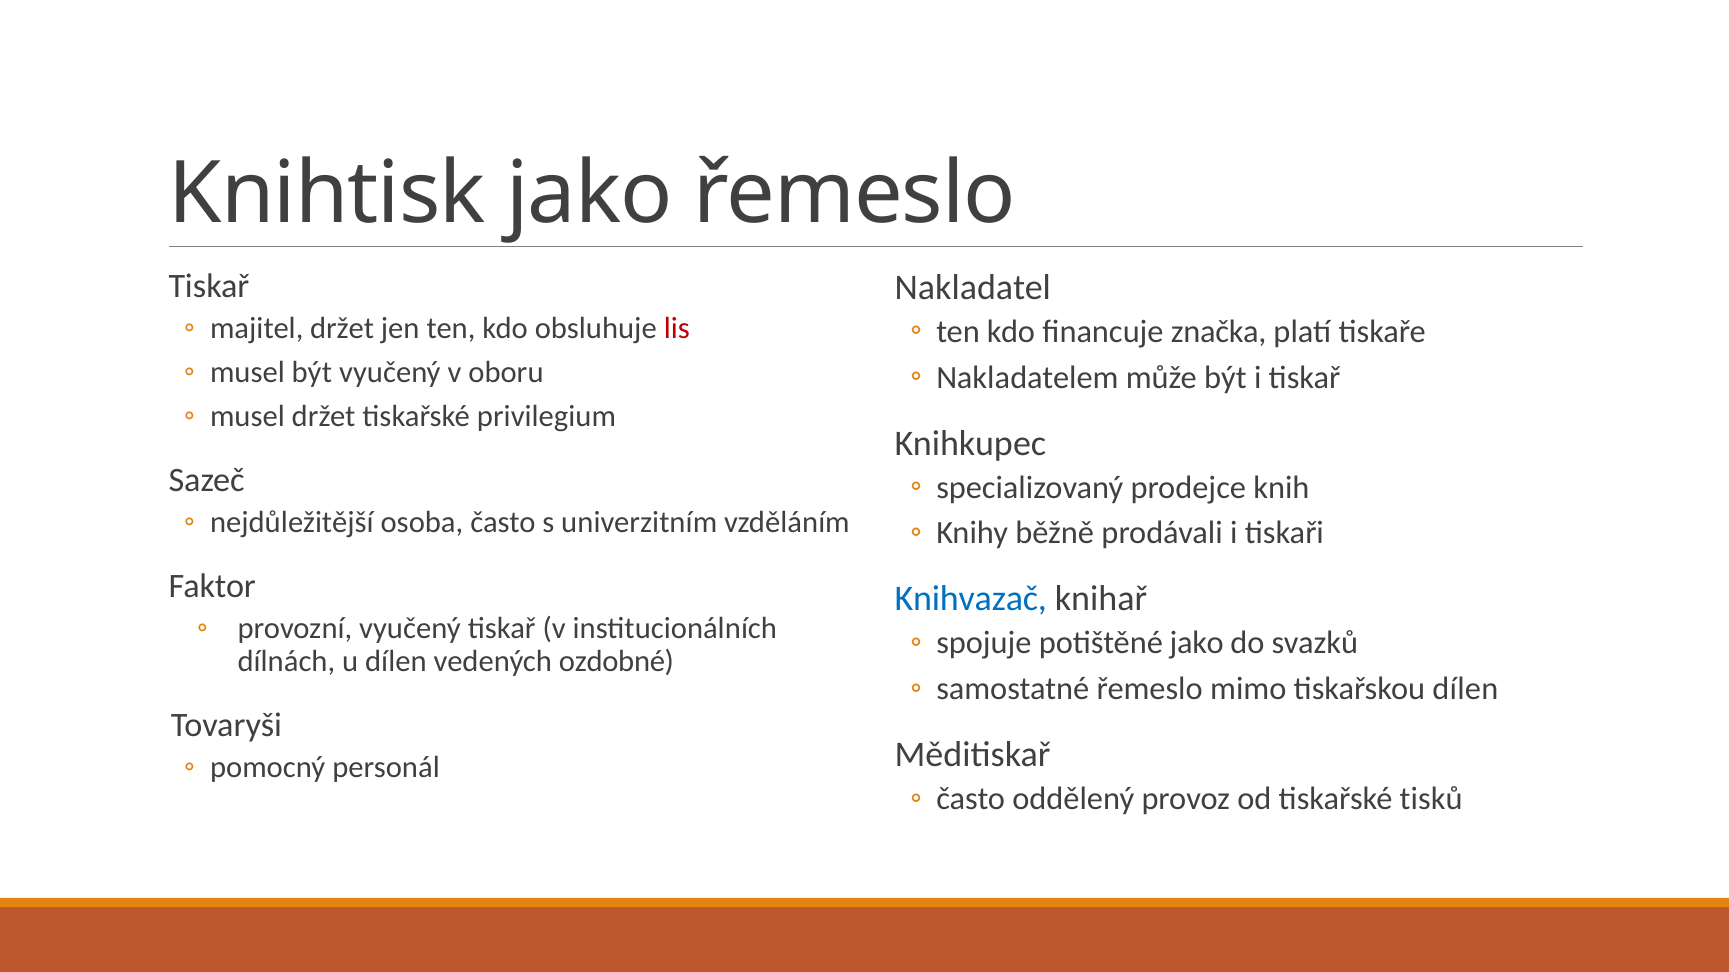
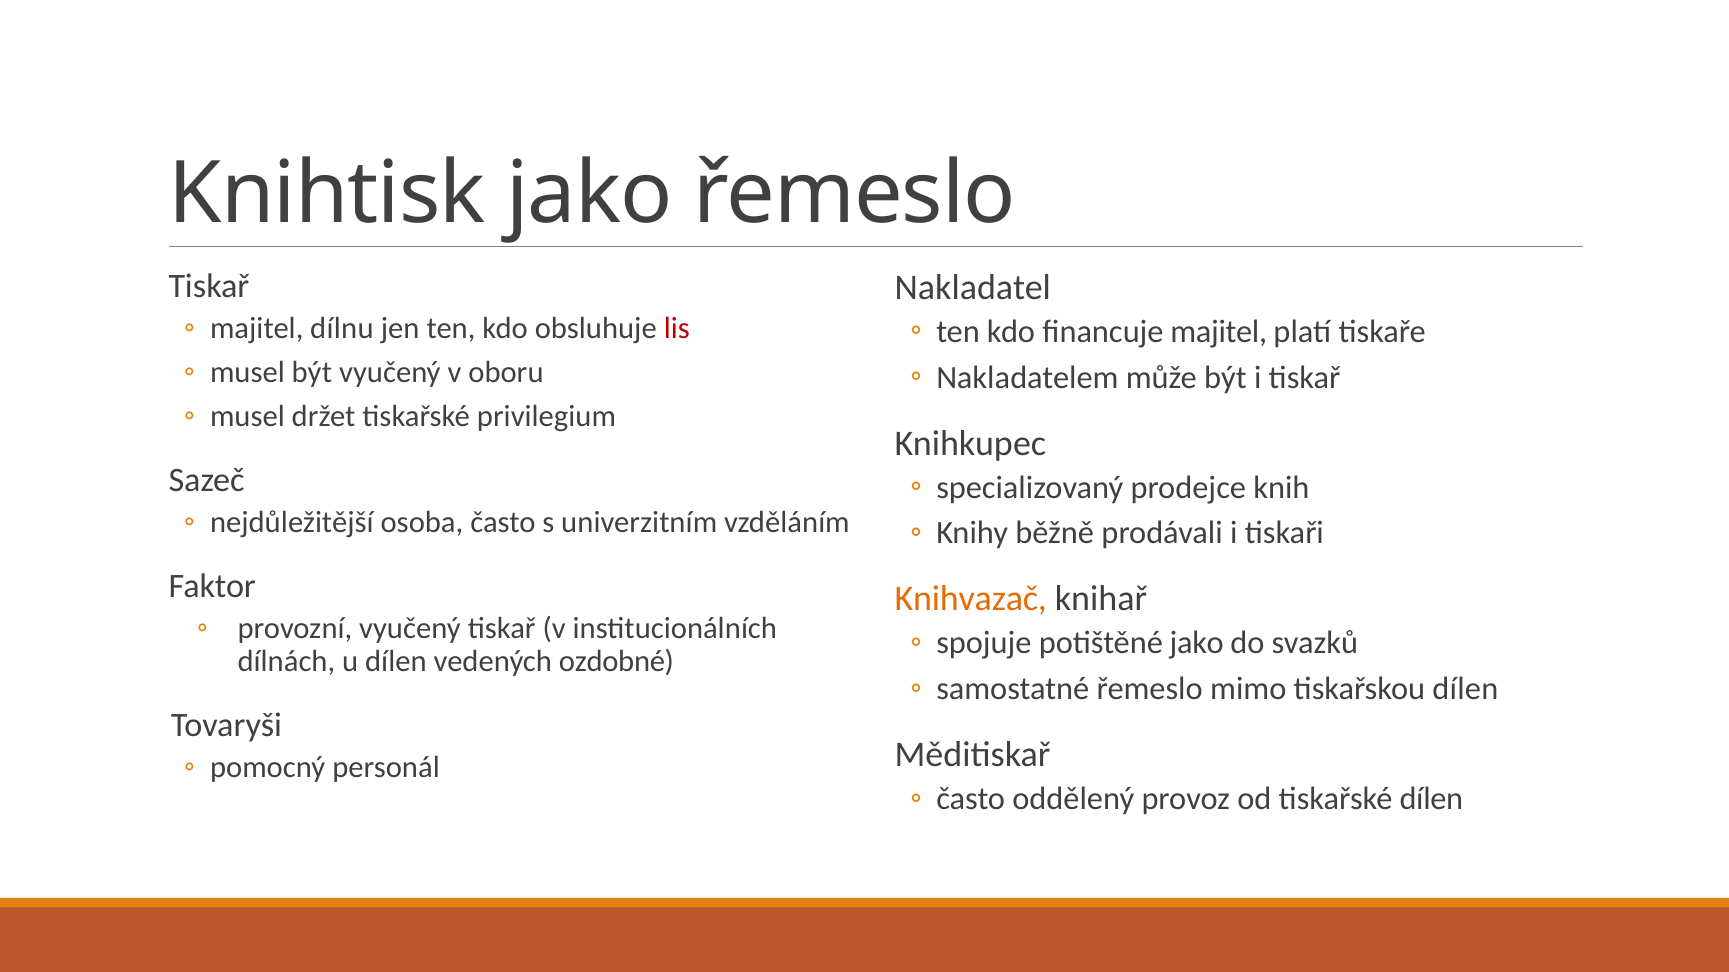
majitel držet: držet -> dílnu (342, 329)
financuje značka: značka -> majitel (1219, 332)
Knihvazač colour: blue -> orange (971, 599)
tiskařské tisků: tisků -> dílen (1431, 799)
